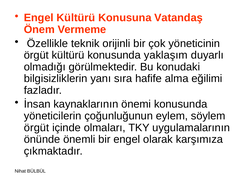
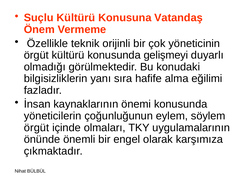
Engel: Engel -> Suçlu (39, 18)
yaklaşım: yaklaşım -> gelişmeyi (166, 55)
